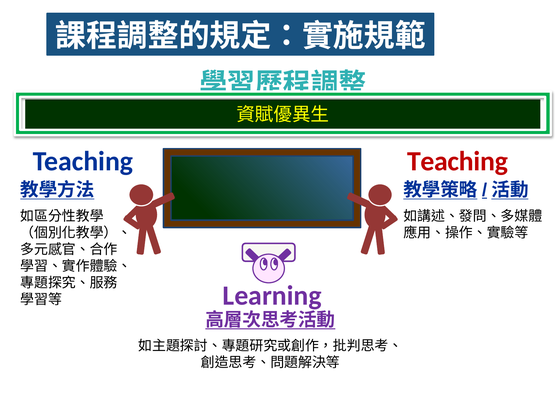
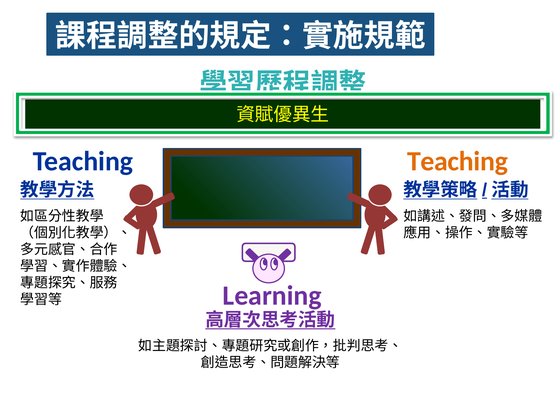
Teaching colour: red -> orange (457, 161)
